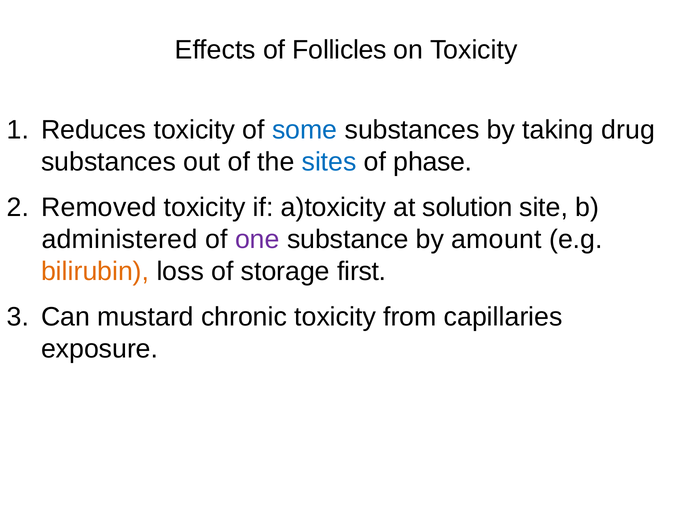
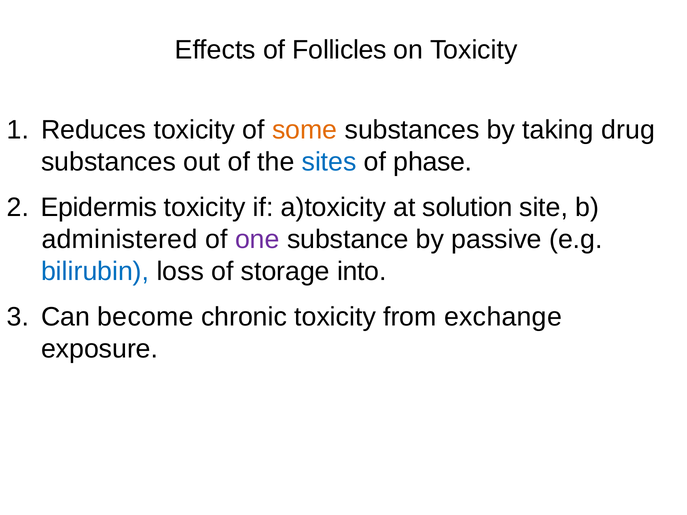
some colour: blue -> orange (305, 130)
Removed: Removed -> Epidermis (99, 208)
amount: amount -> passive (497, 240)
bilirubin colour: orange -> blue (95, 272)
first: first -> into (362, 272)
mustard: mustard -> become (145, 317)
capillaries: capillaries -> exchange (503, 317)
